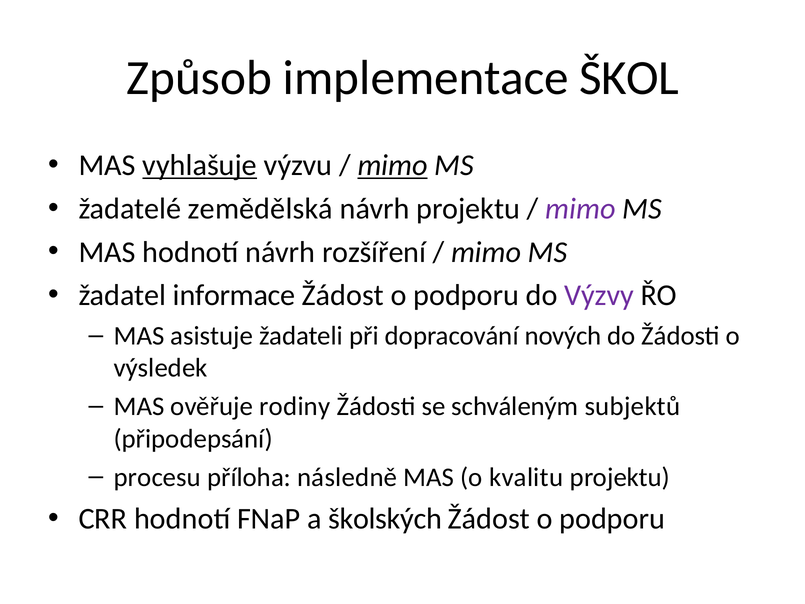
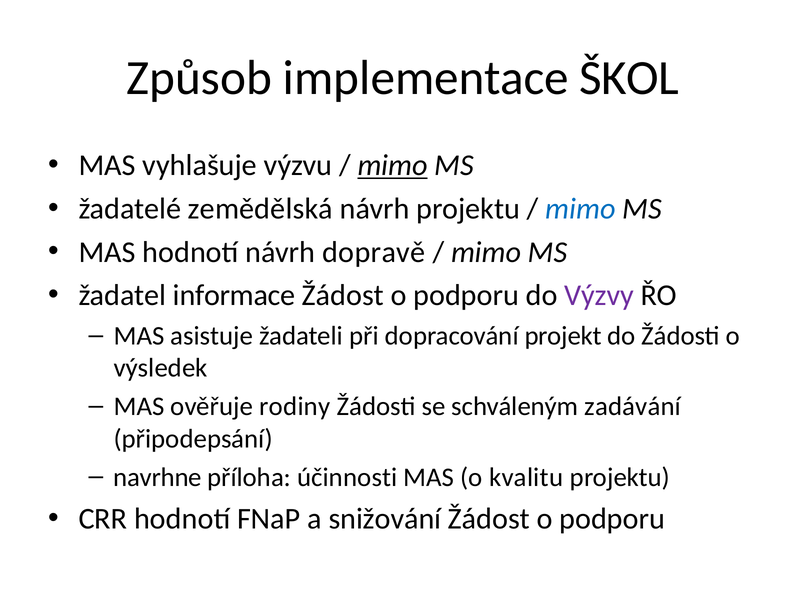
vyhlašuje underline: present -> none (200, 165)
mimo colour: purple -> blue (580, 209)
rozšíření: rozšíření -> dopravě (374, 252)
nových: nových -> projekt (563, 336)
subjektů: subjektů -> zadávání (633, 406)
procesu: procesu -> navrhne (158, 477)
následně: následně -> účinnosti (347, 477)
školských: školských -> snižování (385, 519)
